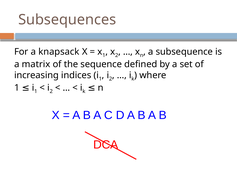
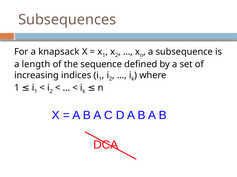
matrix: matrix -> length (36, 64)
